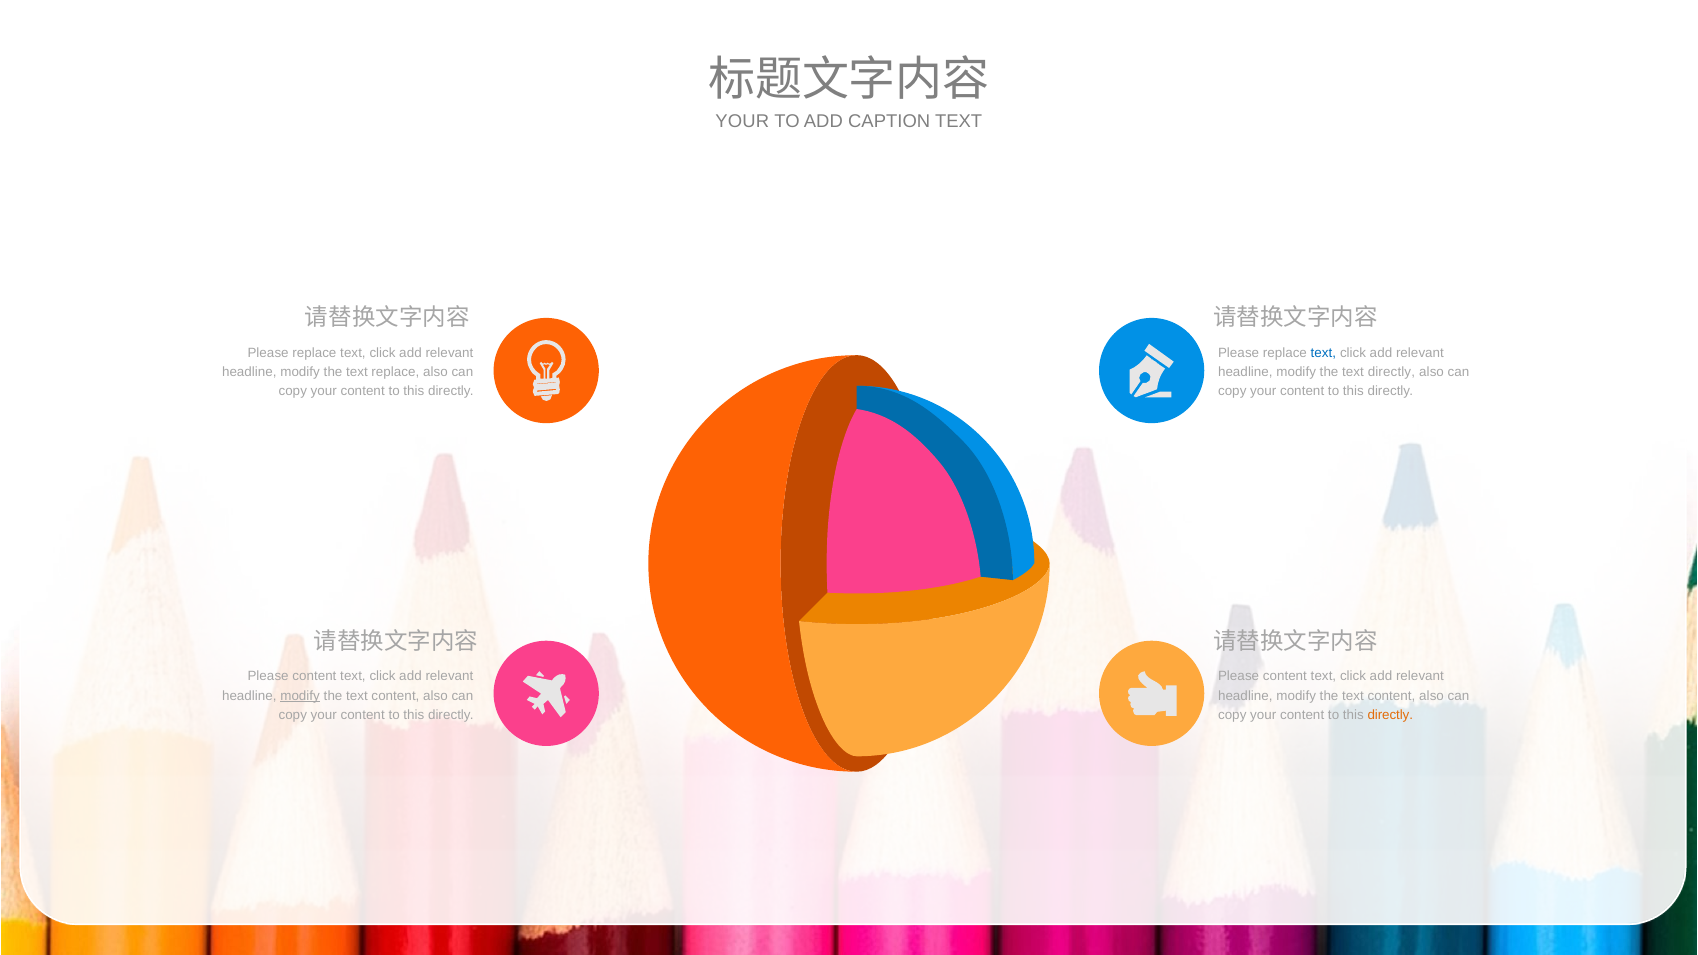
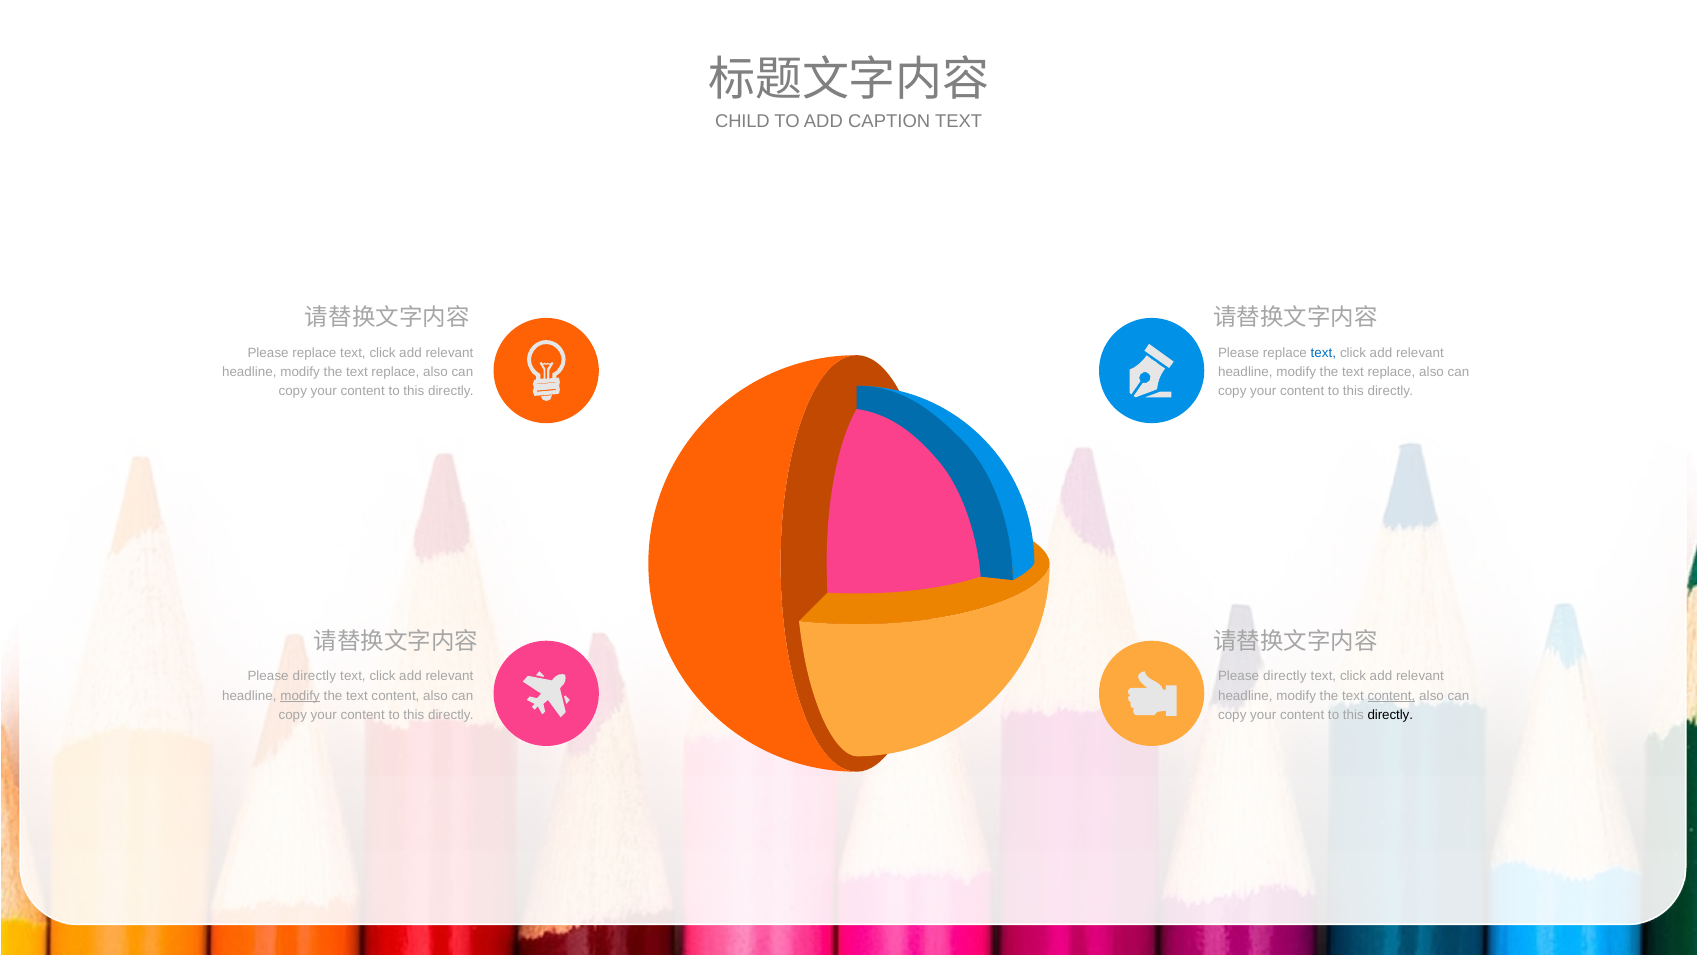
YOUR: YOUR -> CHILD (742, 121)
directly: directly -> replace (1391, 372)
content: content -> directly (314, 676)
content: content -> directly (1285, 676)
content underline: none -> present (1391, 696)
directly colour: orange -> black (1390, 715)
